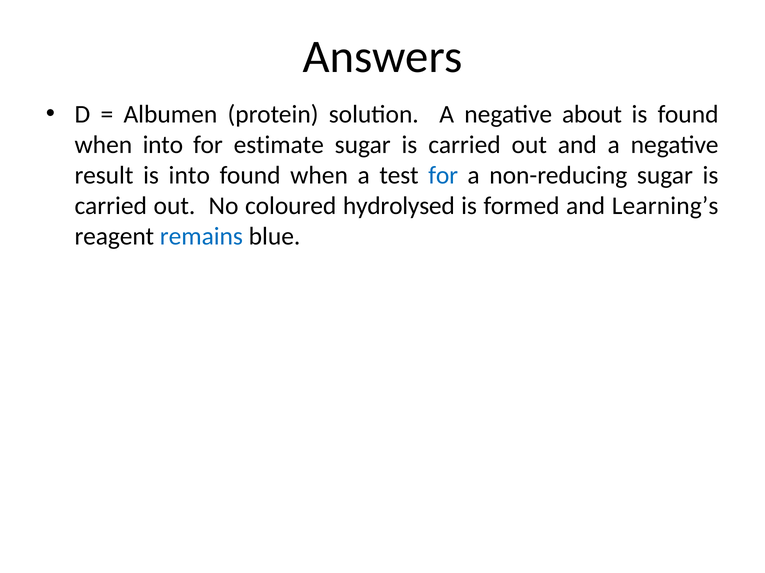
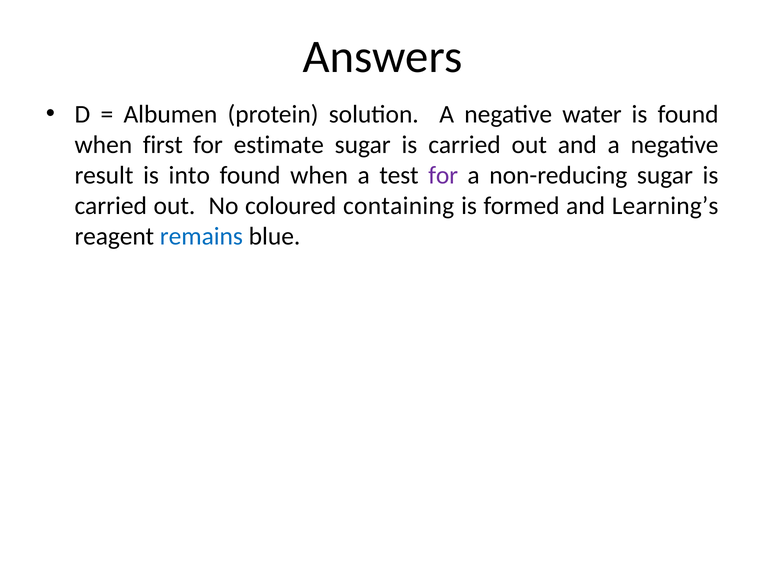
about: about -> water (592, 114)
when into: into -> first (163, 145)
for colour: blue -> purple (443, 176)
hydrolysed: hydrolysed -> containing (399, 206)
